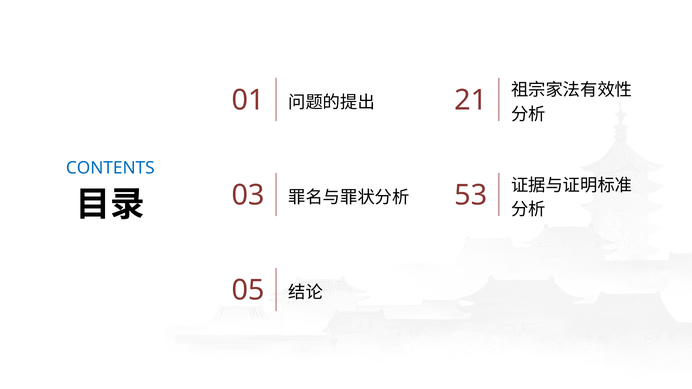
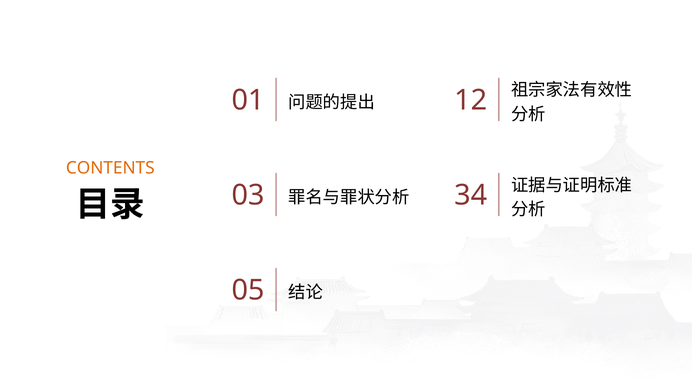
21: 21 -> 12 (471, 100)
CONTENTS colour: blue -> orange (110, 168)
53: 53 -> 34 (471, 195)
